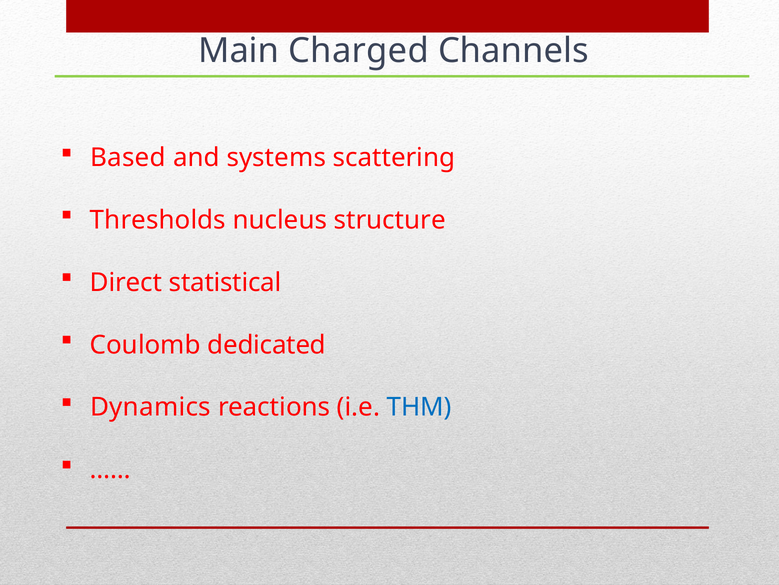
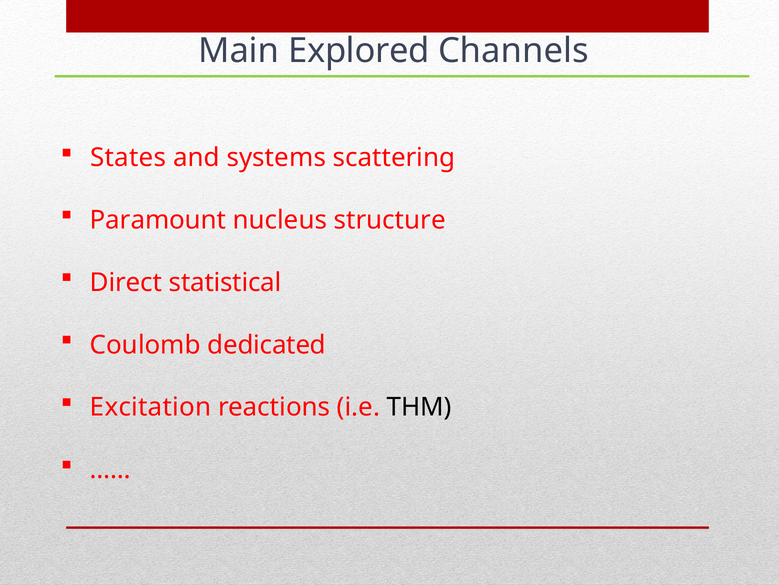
Charged: Charged -> Explored (359, 51)
Based: Based -> States (128, 158)
Thresholds: Thresholds -> Paramount (158, 220)
Dynamics: Dynamics -> Excitation (151, 407)
THM colour: blue -> black (419, 407)
